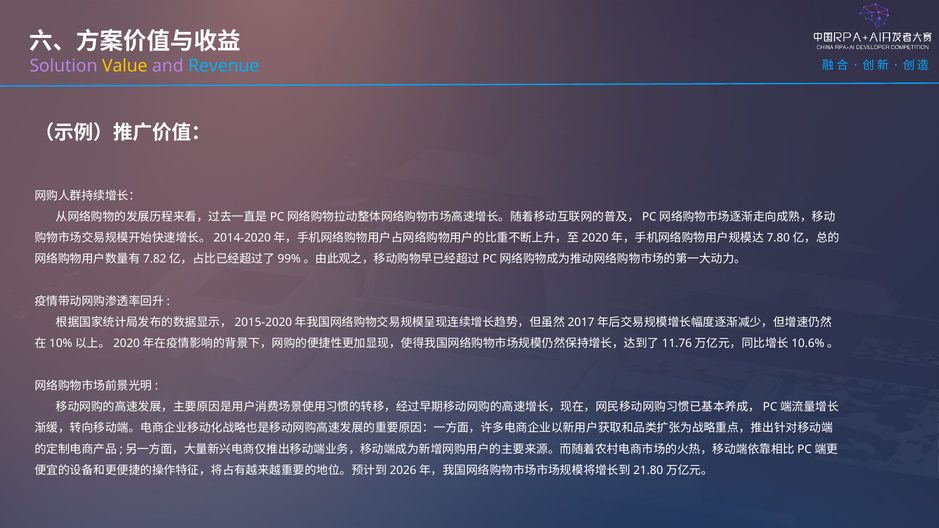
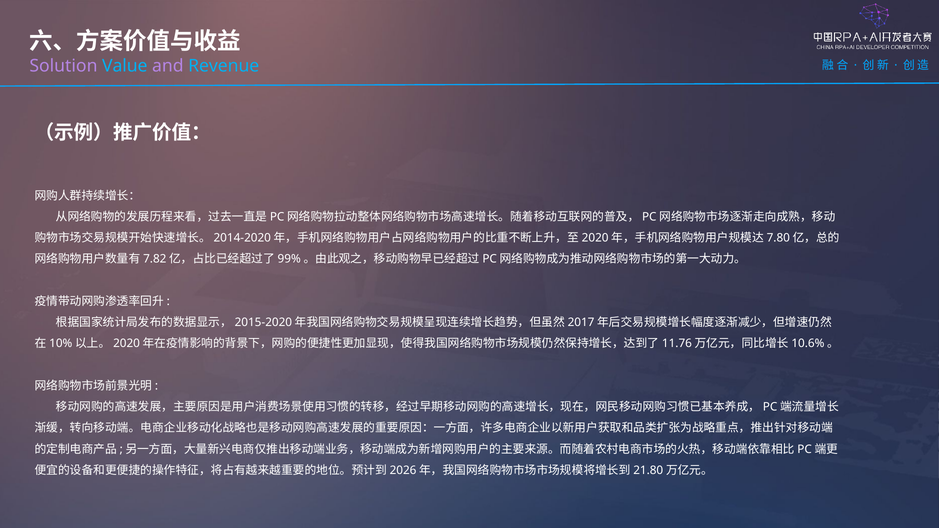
Value colour: yellow -> light blue (125, 66)
